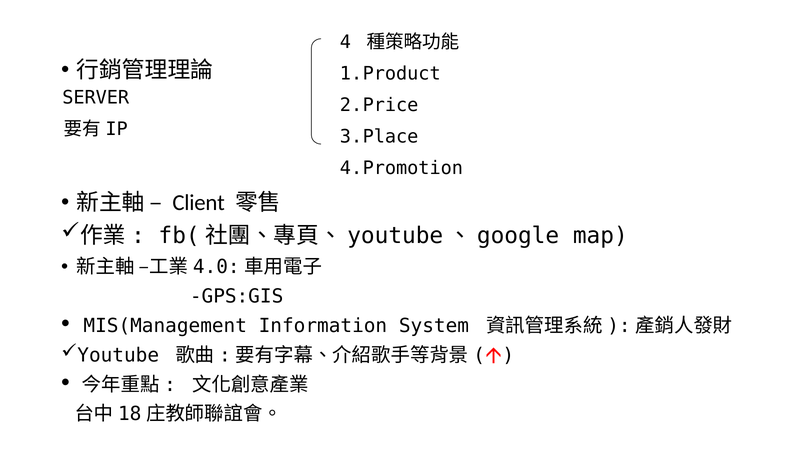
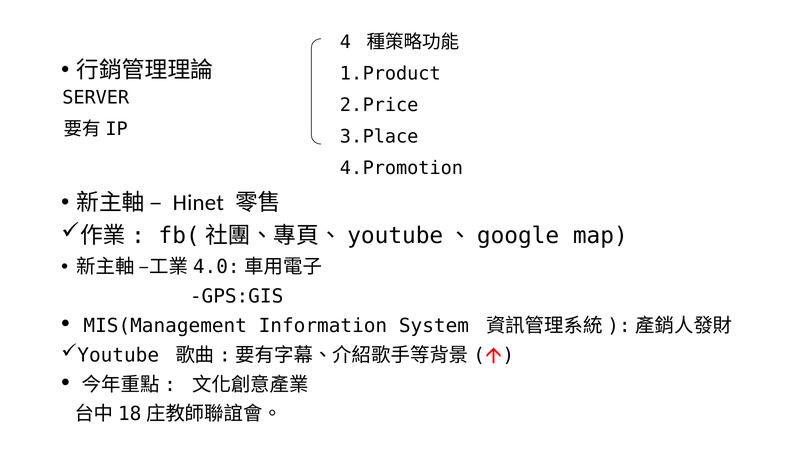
Client: Client -> Hinet (198, 202)
